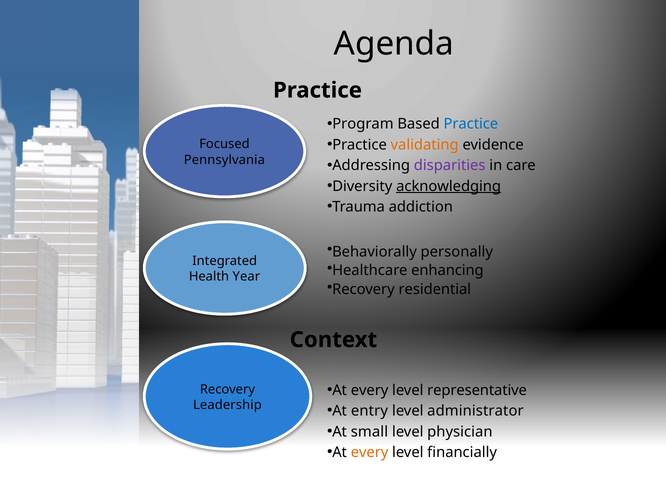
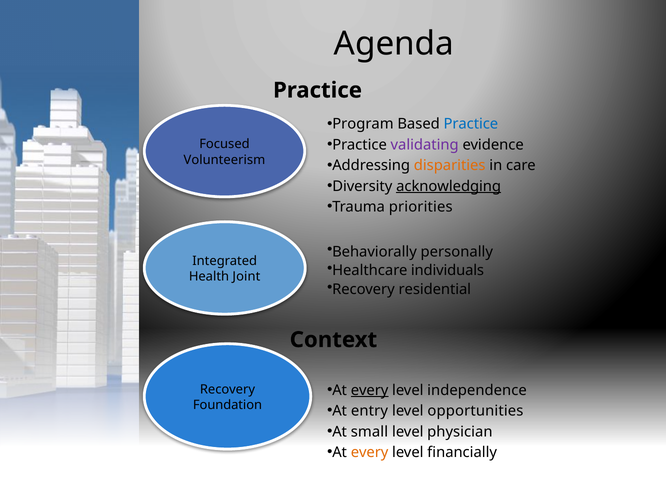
validating colour: orange -> purple (425, 145)
Pennsylvania: Pennsylvania -> Volunteerism (224, 160)
disparities colour: purple -> orange (450, 166)
addiction: addiction -> priorities (421, 207)
enhancing: enhancing -> individuals (447, 271)
Year: Year -> Joint (246, 277)
every underline: none -> present (370, 391)
representative: representative -> independence (477, 391)
Leadership: Leadership -> Foundation (227, 405)
administrator: administrator -> opportunities (475, 411)
